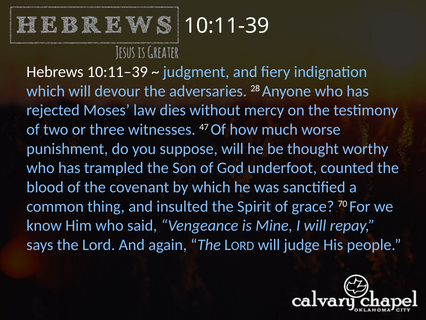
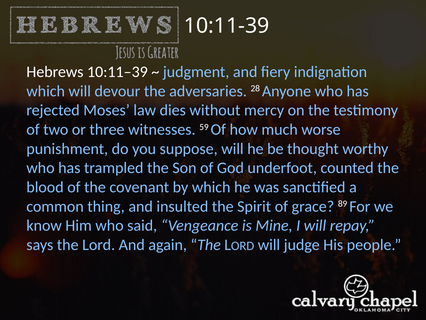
47: 47 -> 59 (204, 127)
70: 70 -> 89 (343, 204)
